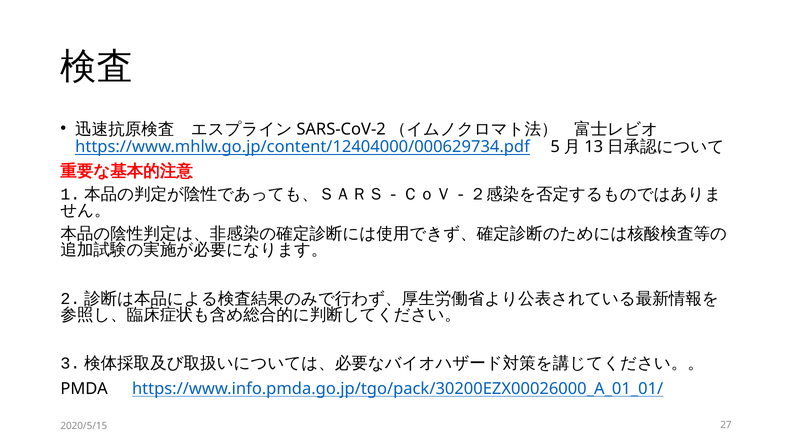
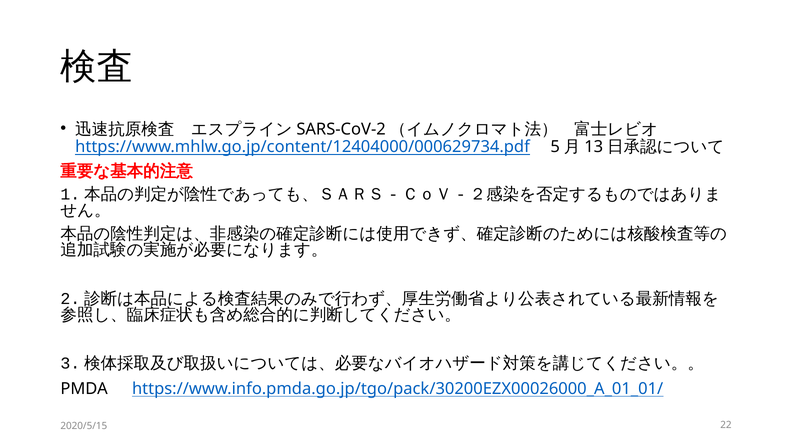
27: 27 -> 22 (726, 425)
